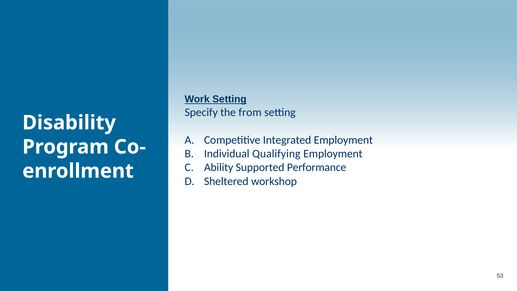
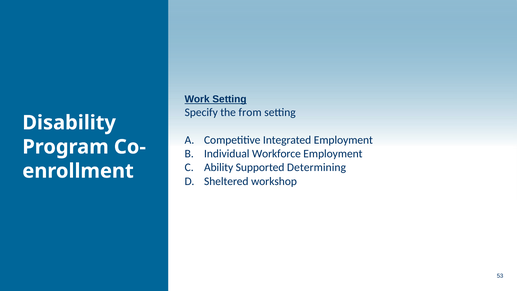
Qualifying: Qualifying -> Workforce (276, 154)
Performance: Performance -> Determining (316, 167)
